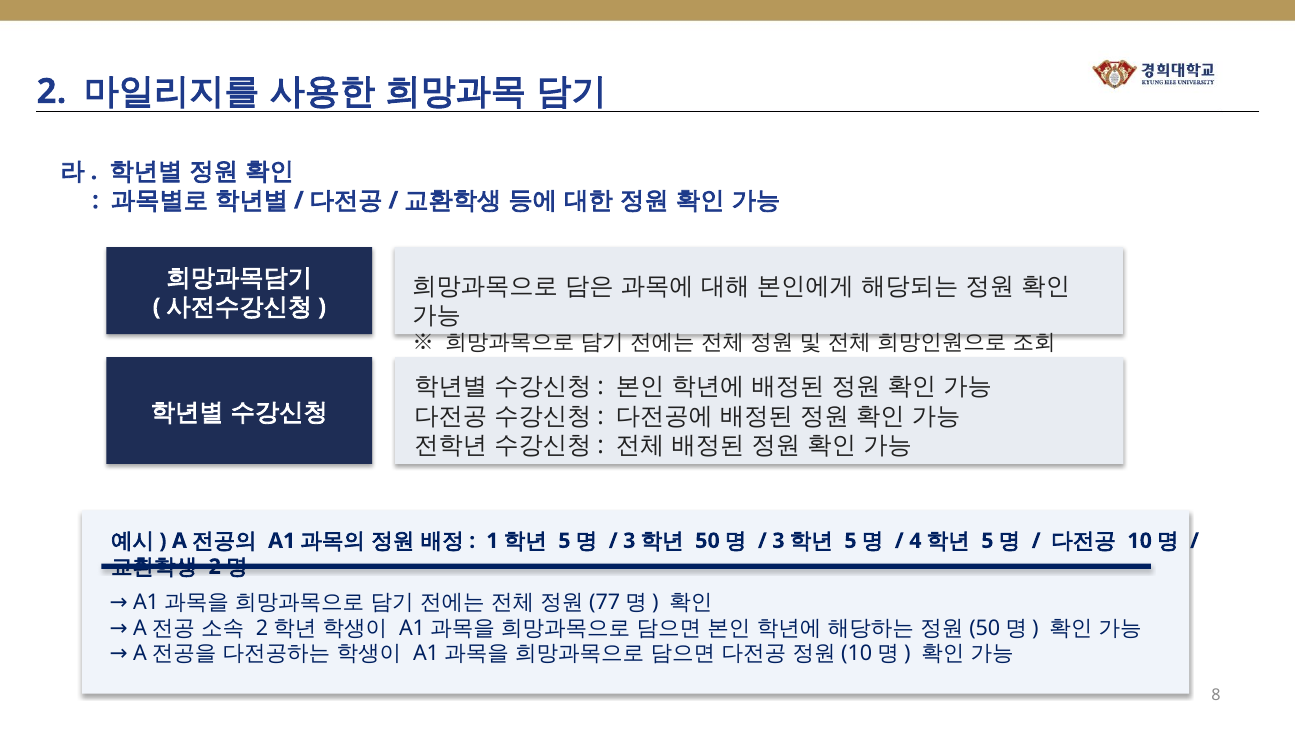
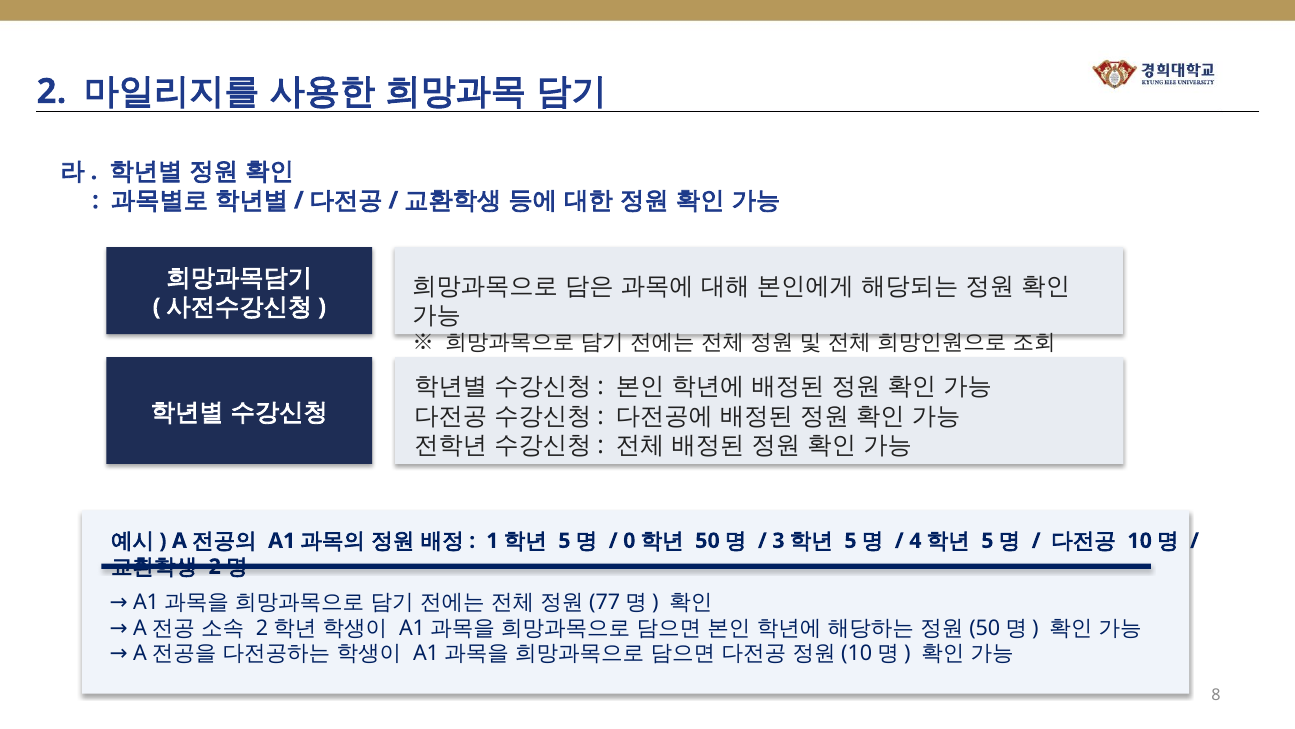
3: 3 -> 0 (629, 540)
